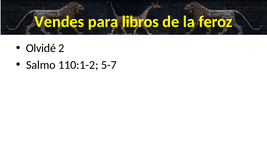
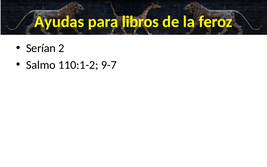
Vendes: Vendes -> Ayudas (59, 22)
Olvidé: Olvidé -> Serían (41, 48)
5-7: 5-7 -> 9-7 (109, 65)
